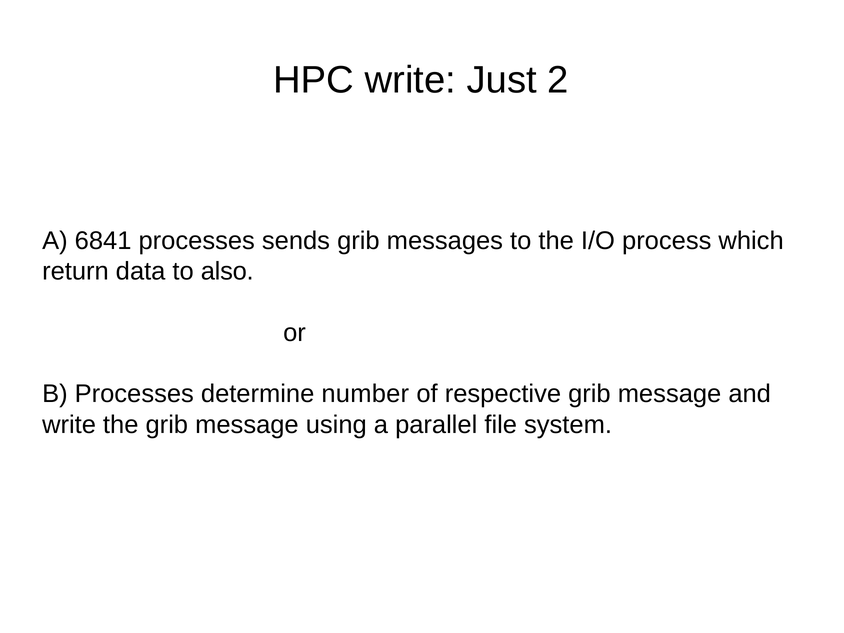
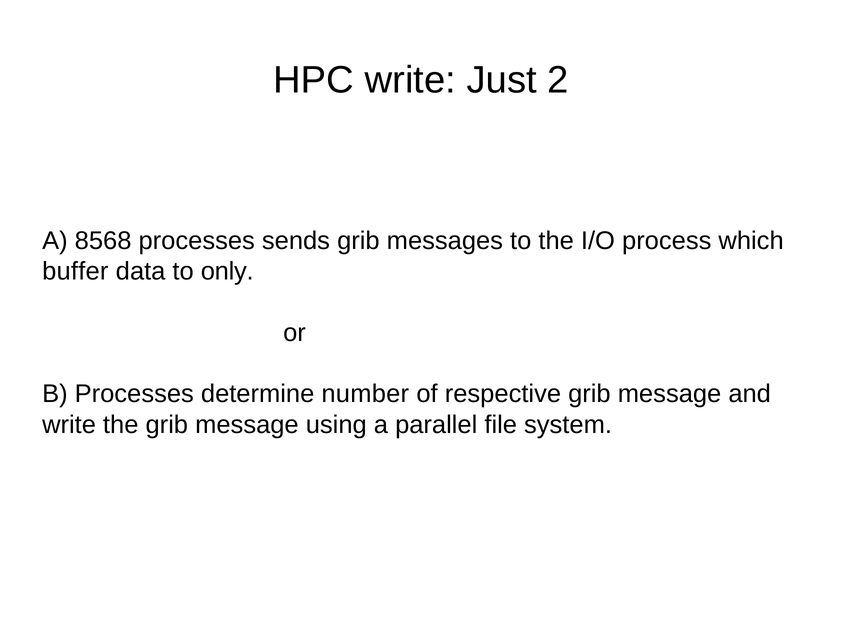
6841: 6841 -> 8568 (103, 241)
return: return -> buffer (75, 271)
also: also -> only (227, 271)
